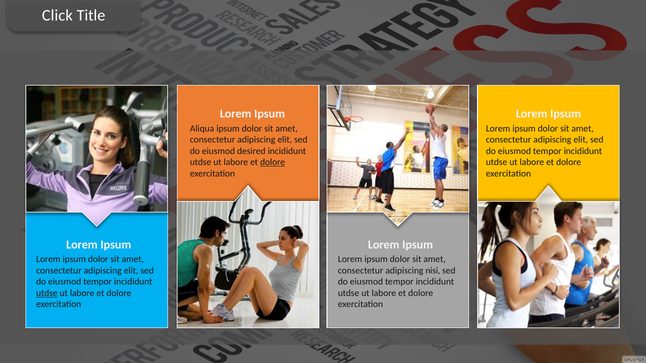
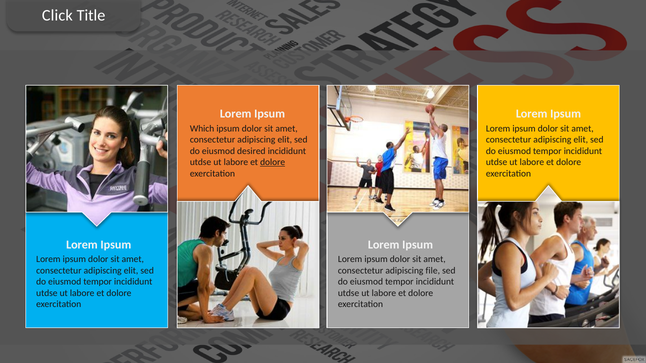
Aliqua: Aliqua -> Which (202, 129)
nisi: nisi -> file (433, 271)
utdse underline: present -> none (47, 293)
